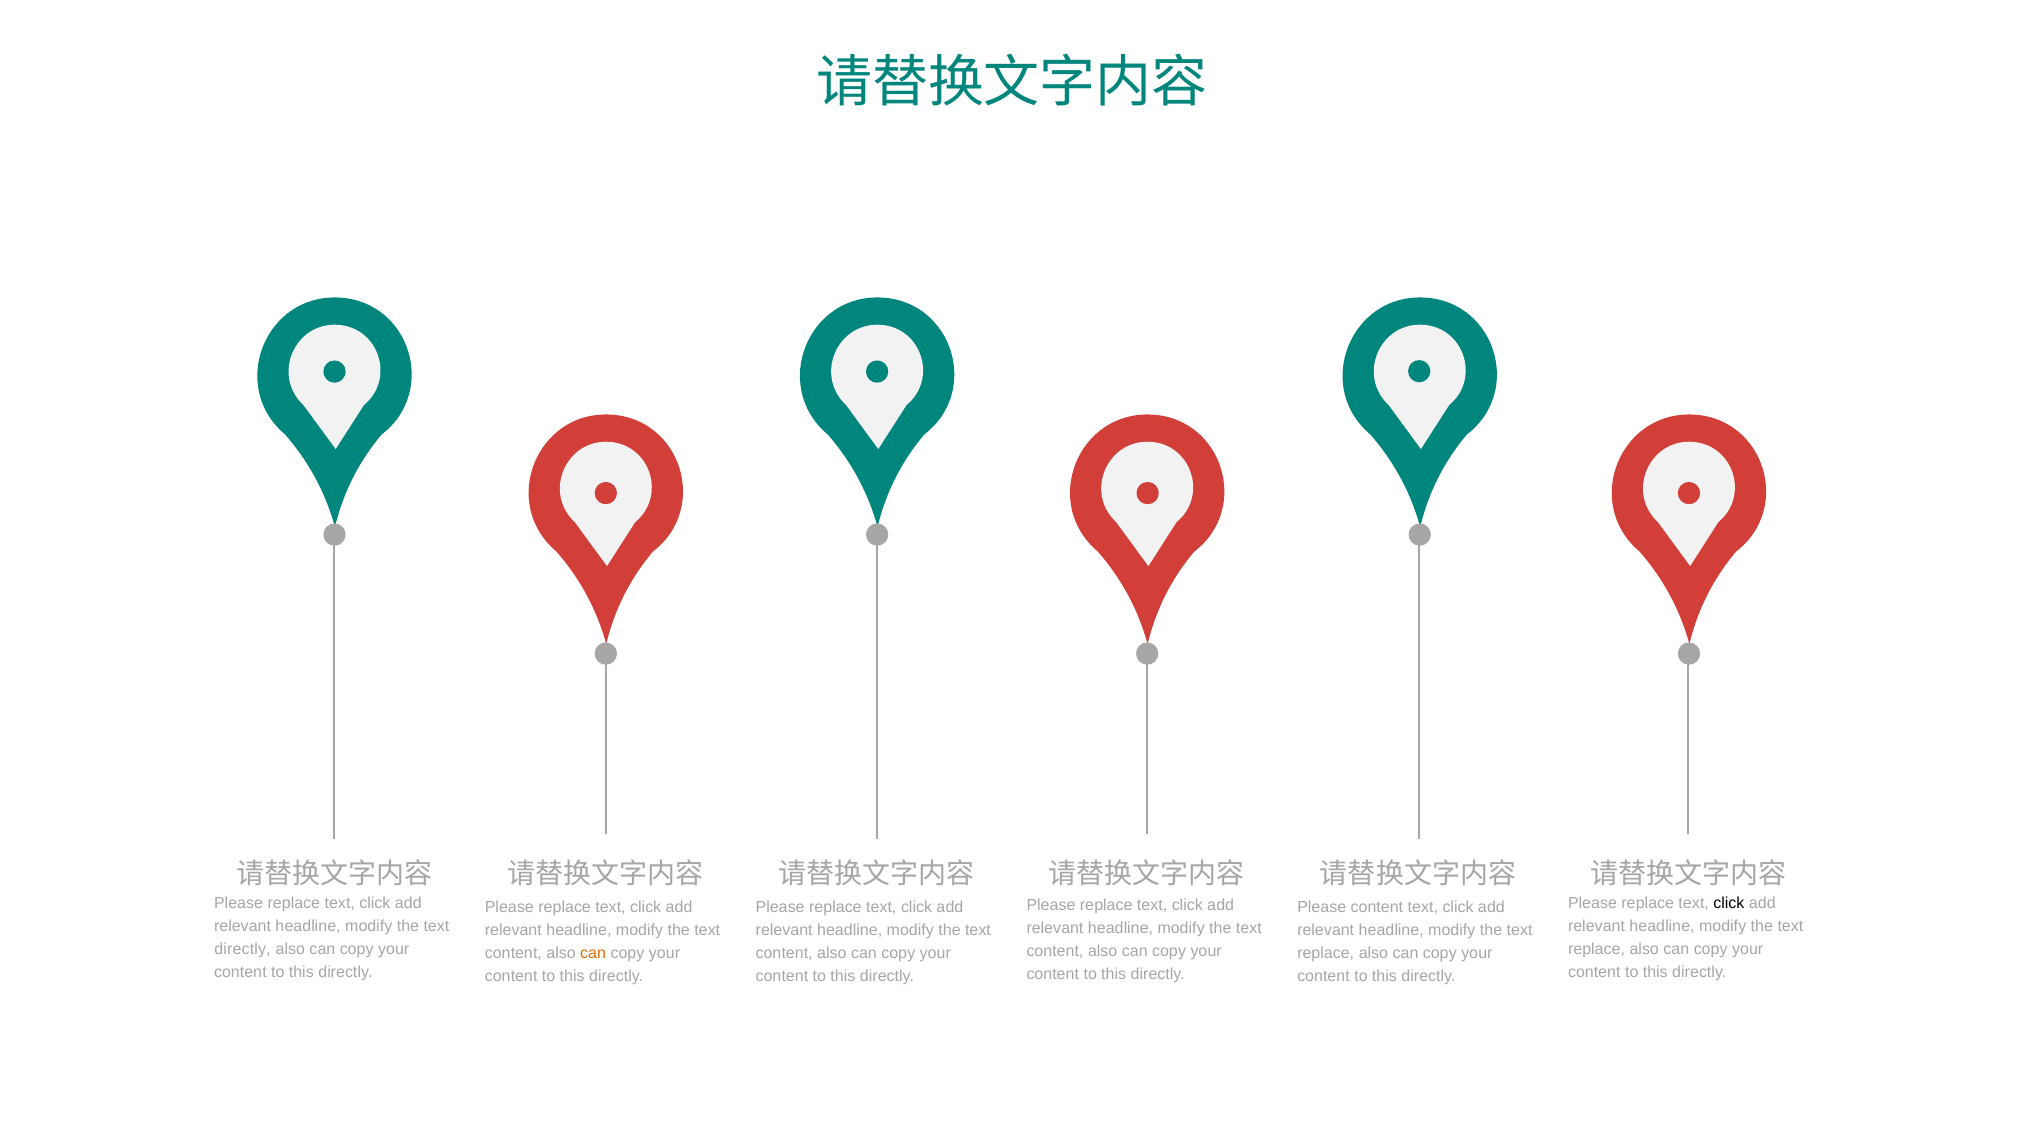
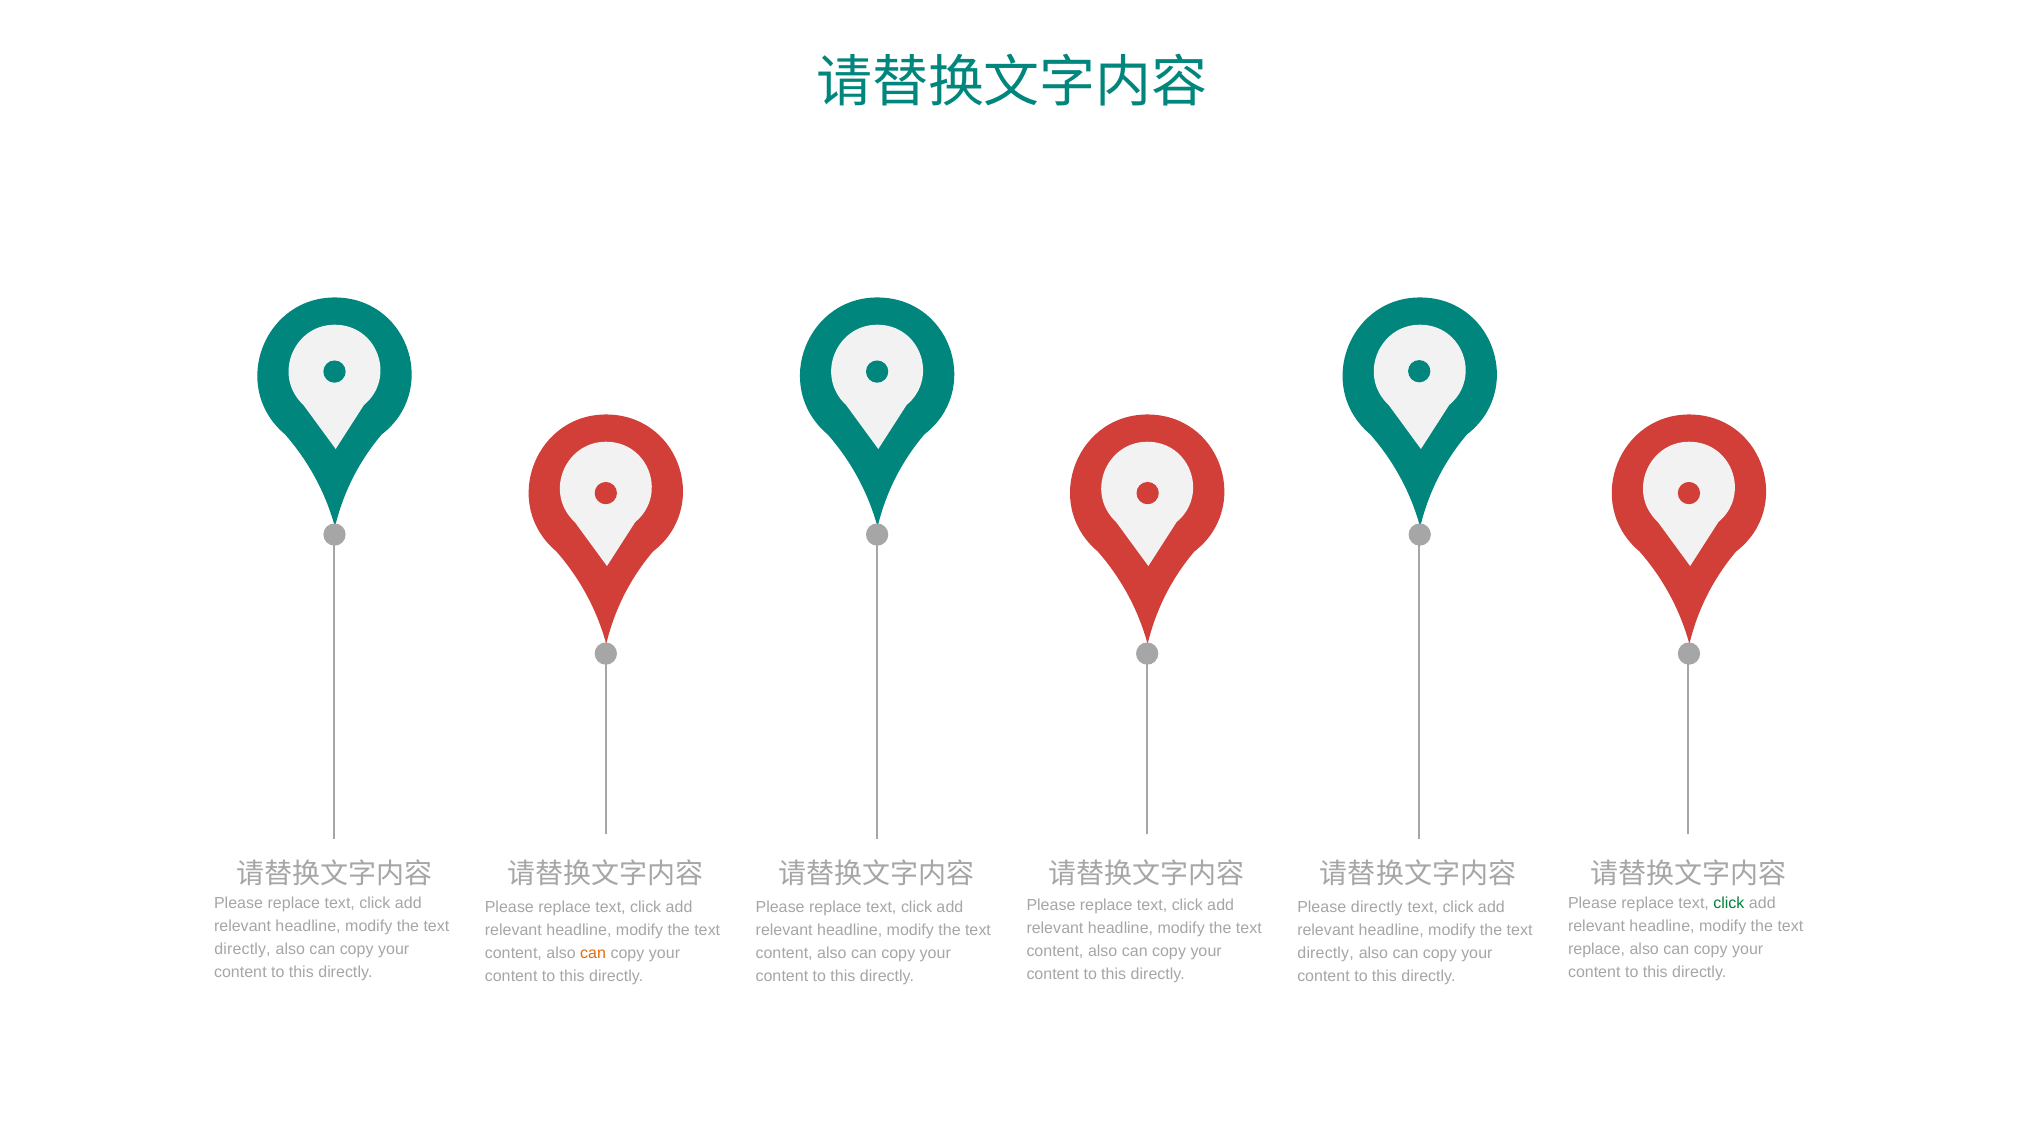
click colour: black -> green (1729, 903)
Please content: content -> directly (1377, 908)
replace: replace -> directly (1326, 954)
